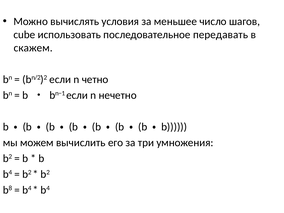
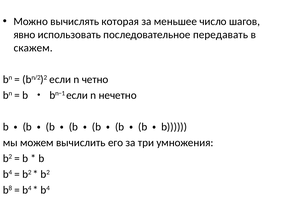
условия: условия -> которая (120, 21)
cube: cube -> явно (24, 35)
